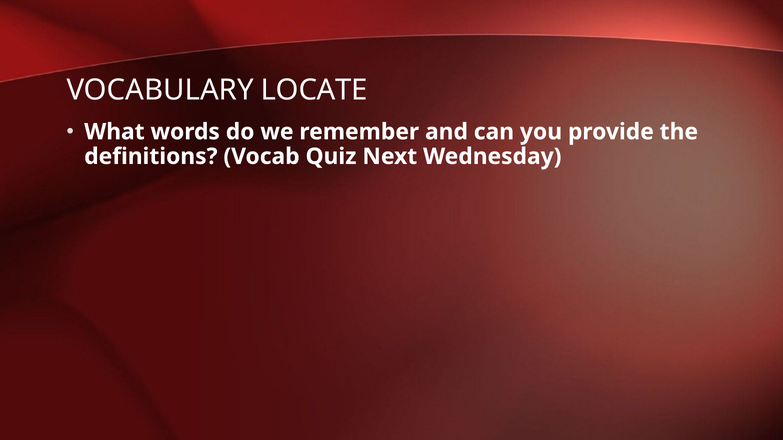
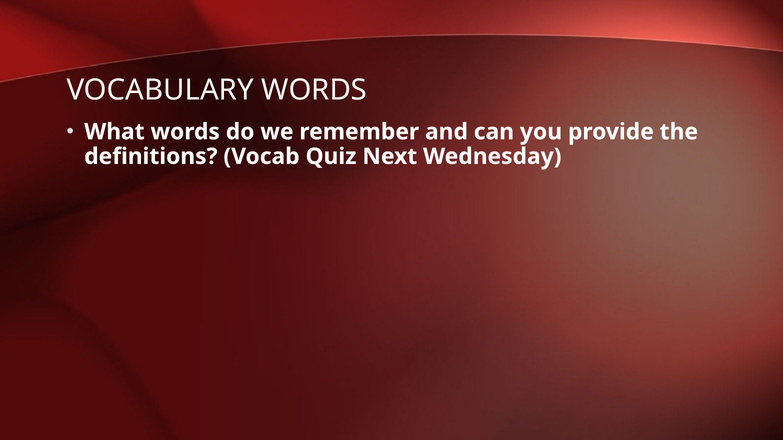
VOCABULARY LOCATE: LOCATE -> WORDS (314, 90)
